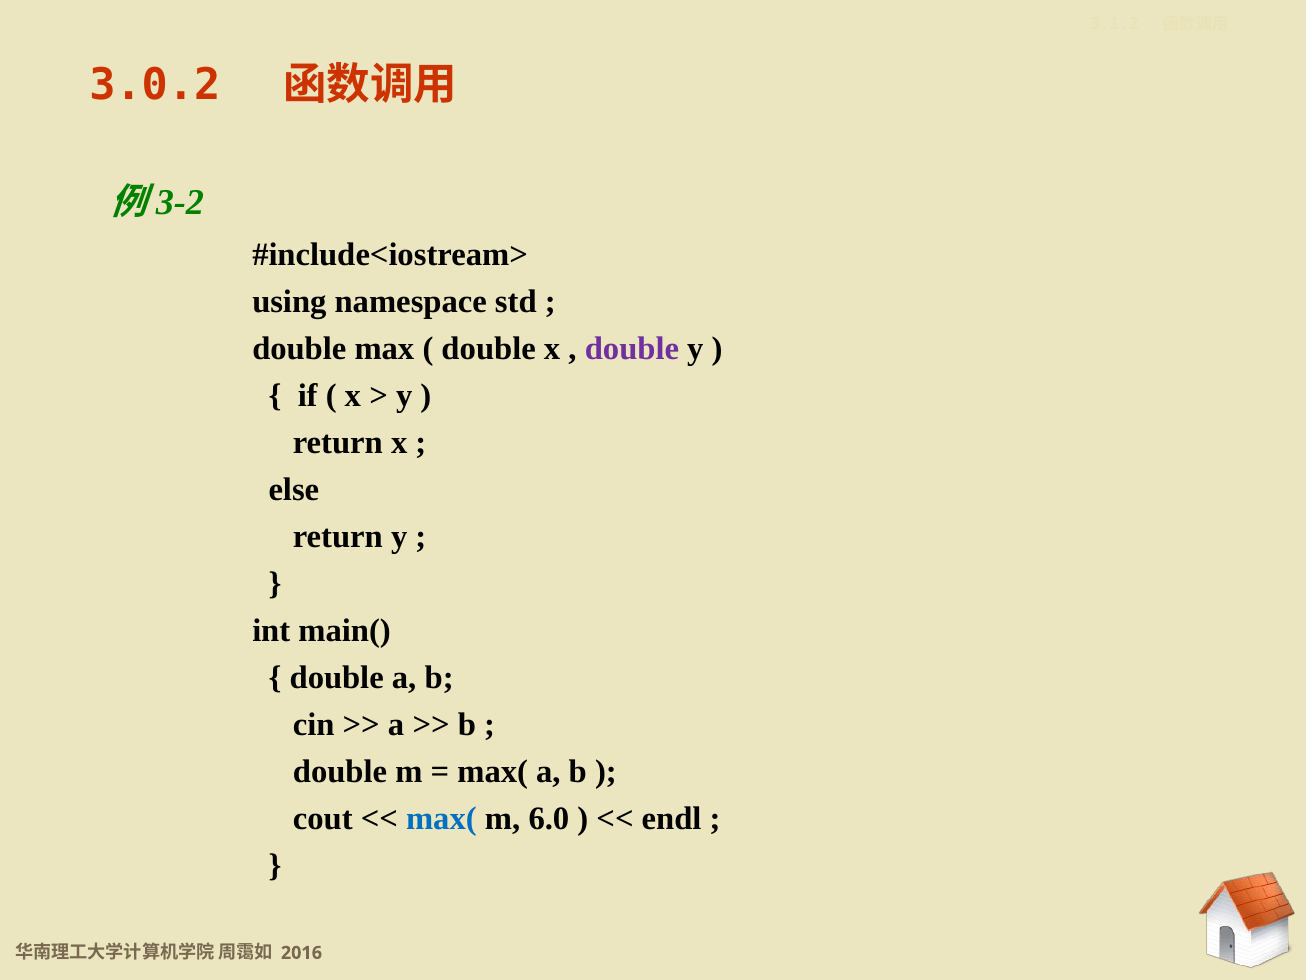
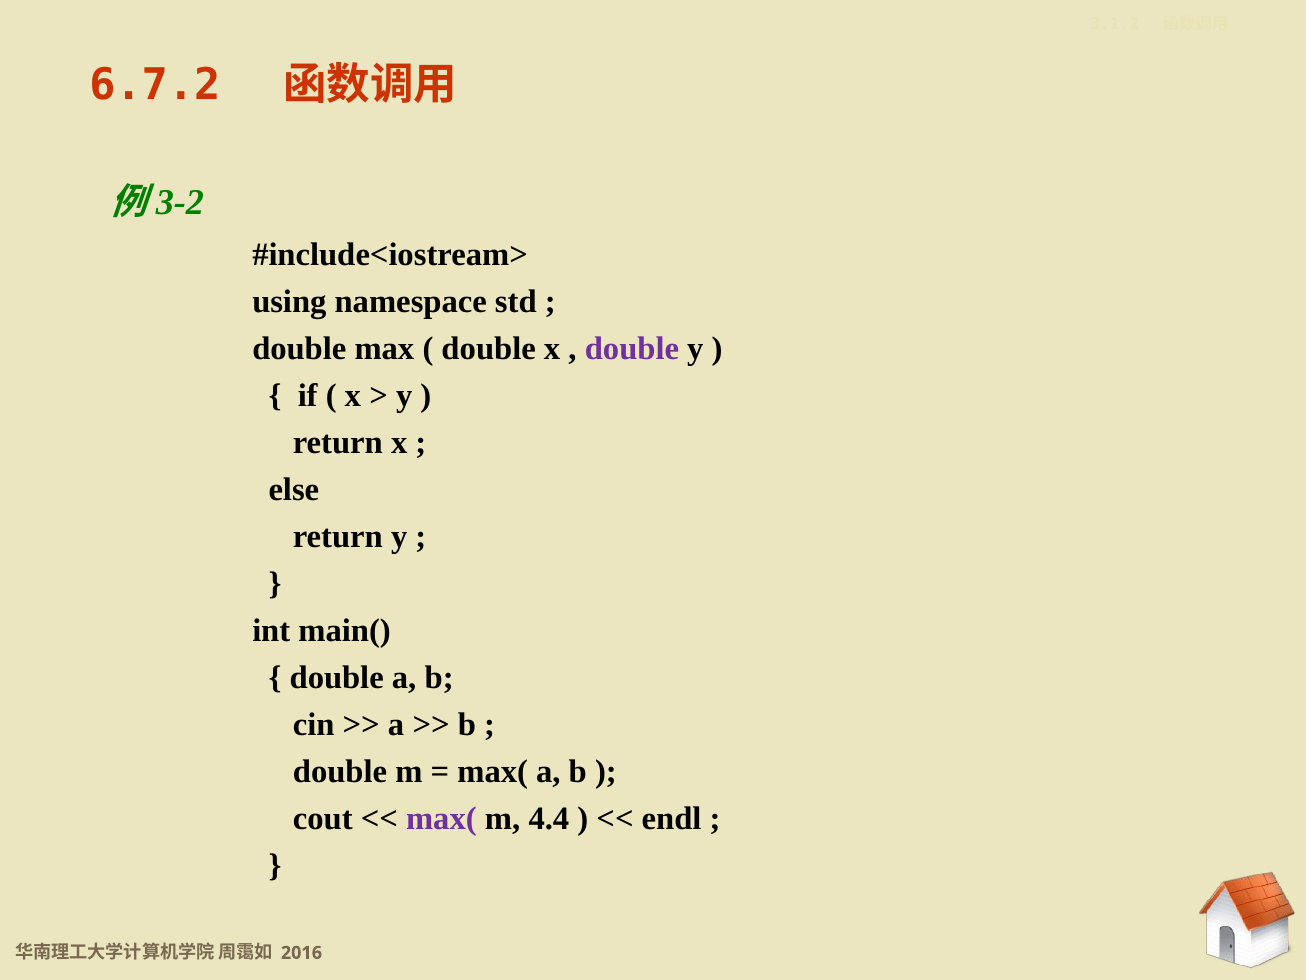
3.0.2: 3.0.2 -> 6.7.2 (155, 86)
max( colour: blue -> purple (441, 818)
6.0: 6.0 -> 4.4 (549, 818)
